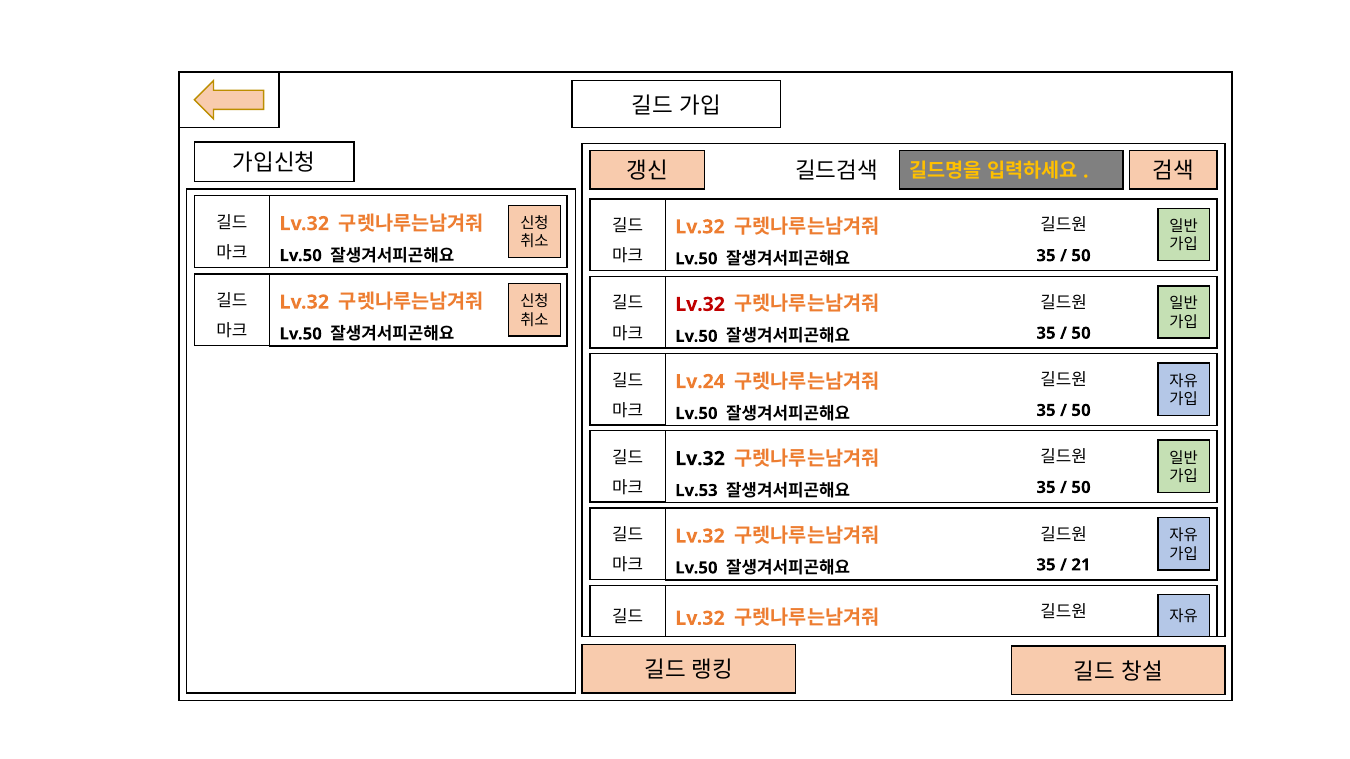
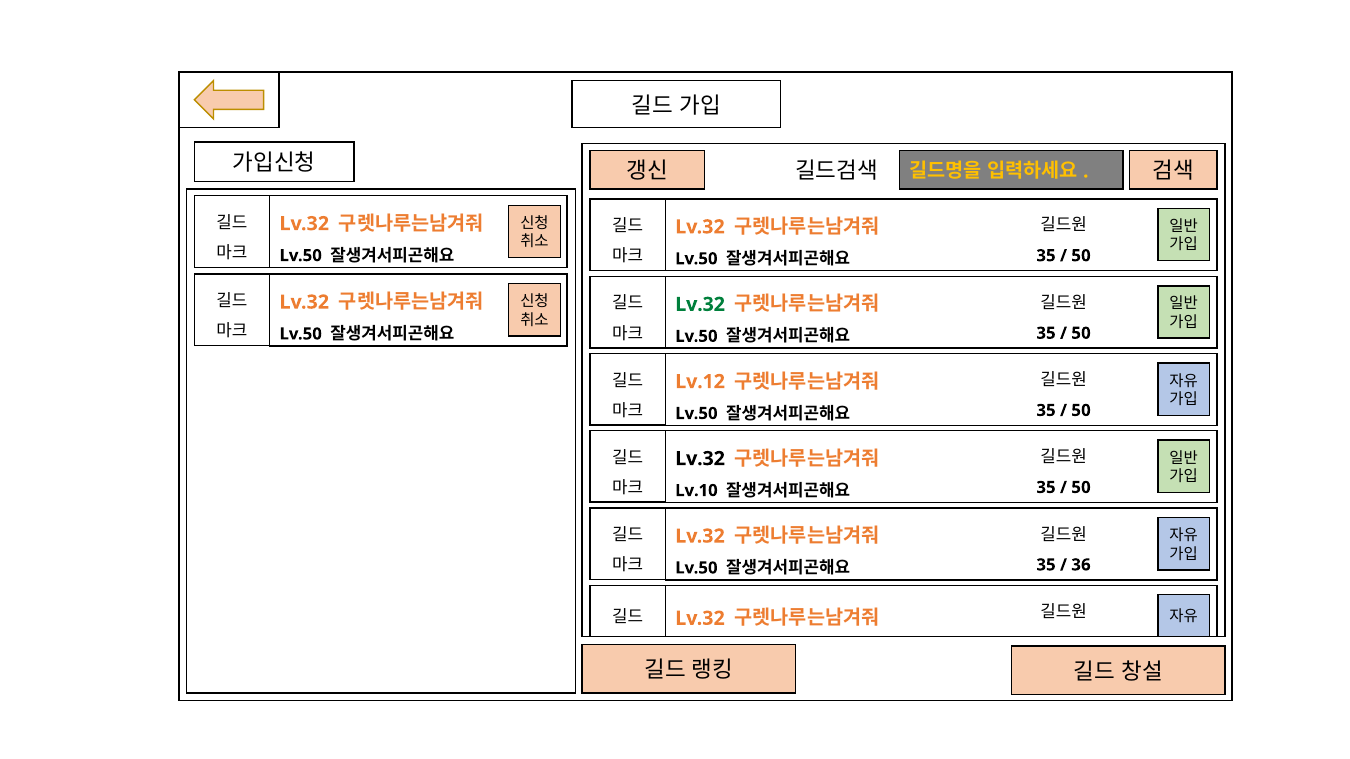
Lv.32 colour: red -> green (700, 305)
Lv.24: Lv.24 -> Lv.12 (700, 382)
Lv.53: Lv.53 -> Lv.10 (696, 491)
21: 21 -> 36 (1081, 565)
